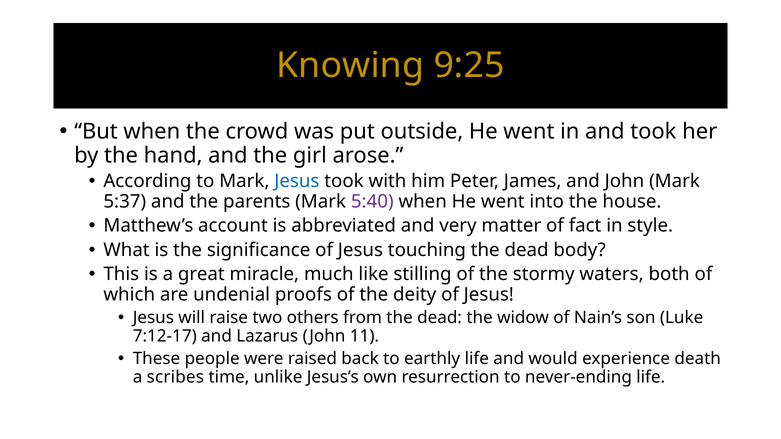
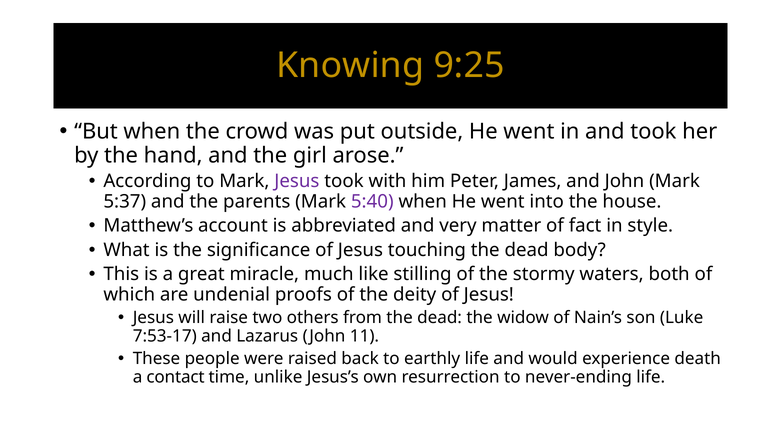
Jesus colour: blue -> purple (297, 181)
7:12-17: 7:12-17 -> 7:53-17 (165, 336)
scribes: scribes -> contact (176, 377)
